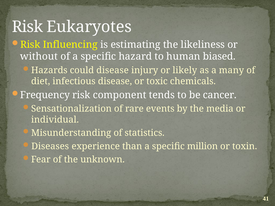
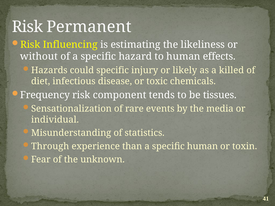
Eukaryotes: Eukaryotes -> Permanent (89, 27)
biased: biased -> effects (219, 57)
could disease: disease -> specific (113, 70)
many: many -> killed (231, 70)
cancer: cancer -> tissues (220, 95)
Diseases: Diseases -> Through (50, 146)
specific million: million -> human (202, 146)
